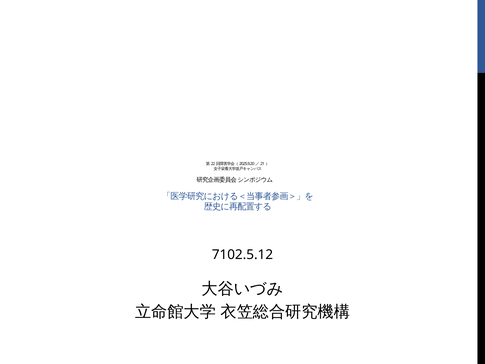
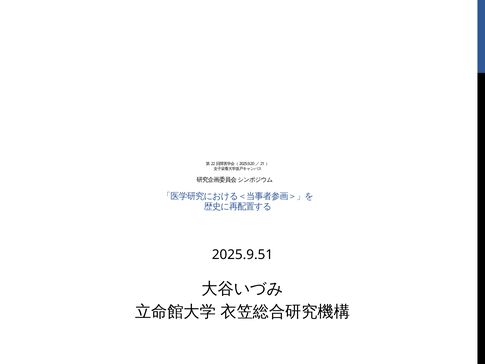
7102.5.12: 7102.5.12 -> 2025.9.51 (242, 254)
